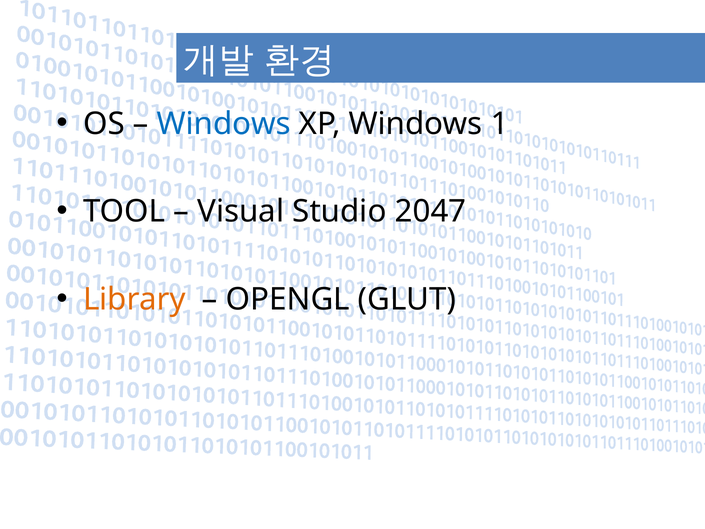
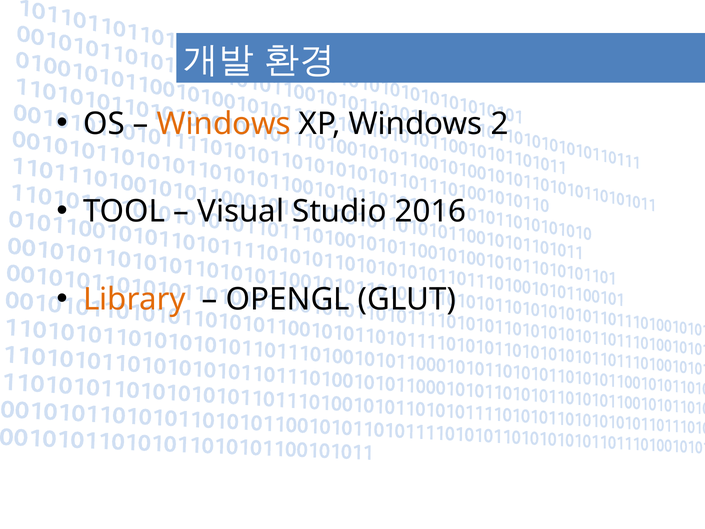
Windows colour: blue -> orange (224, 124)
1: 1 -> 2 (500, 124)
2047: 2047 -> 2016 (431, 212)
